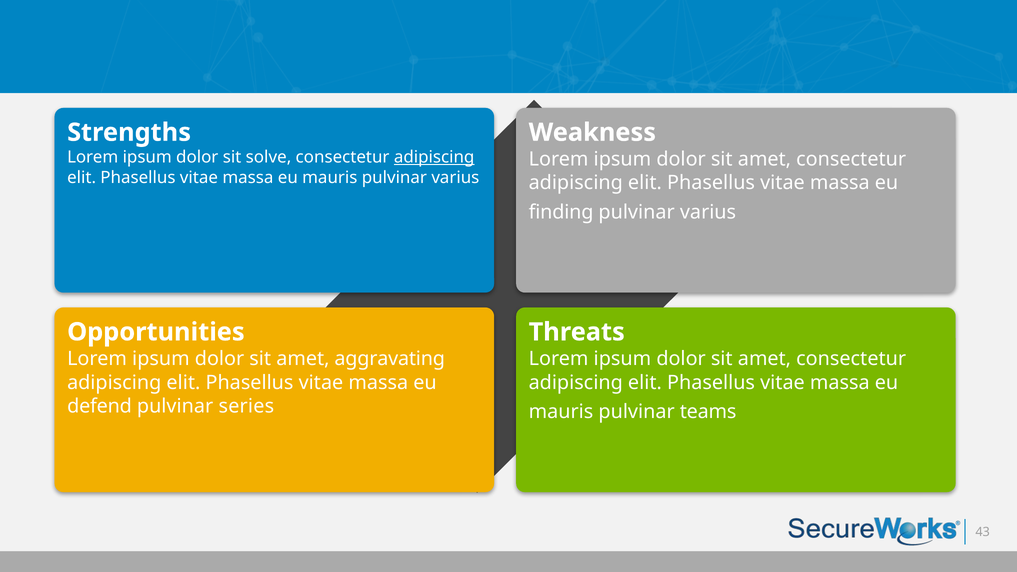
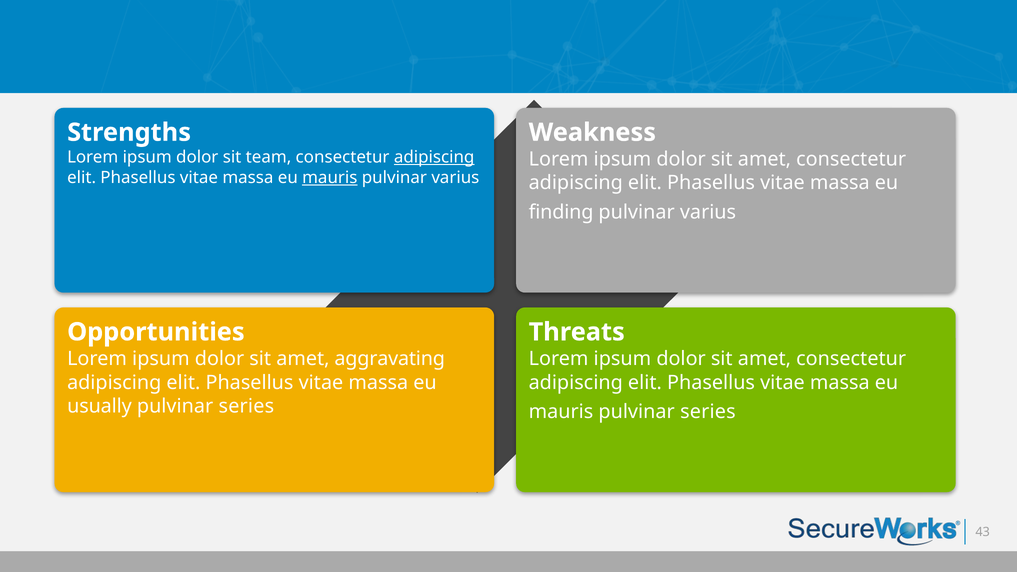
solve: solve -> team (268, 157)
mauris underline: none -> present (330, 178)
defend: defend -> usually (99, 406)
mauris pulvinar teams: teams -> series (708, 412)
